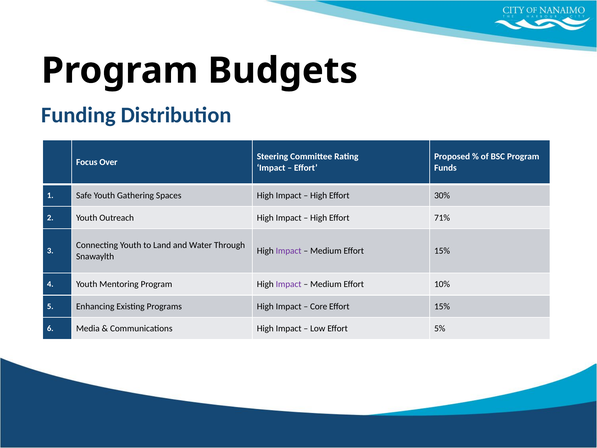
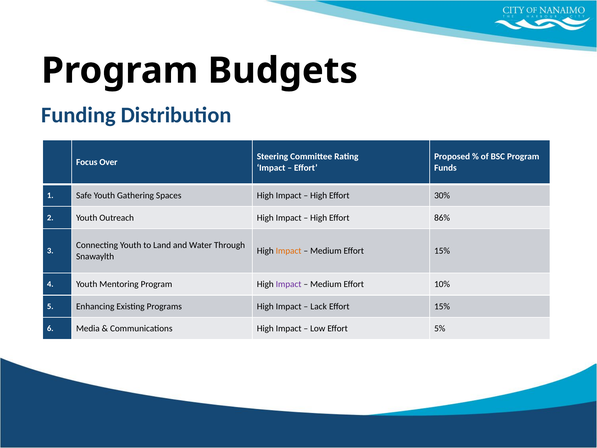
71%: 71% -> 86% (442, 218)
Impact colour: purple -> orange (289, 251)
Core: Core -> Lack (319, 306)
